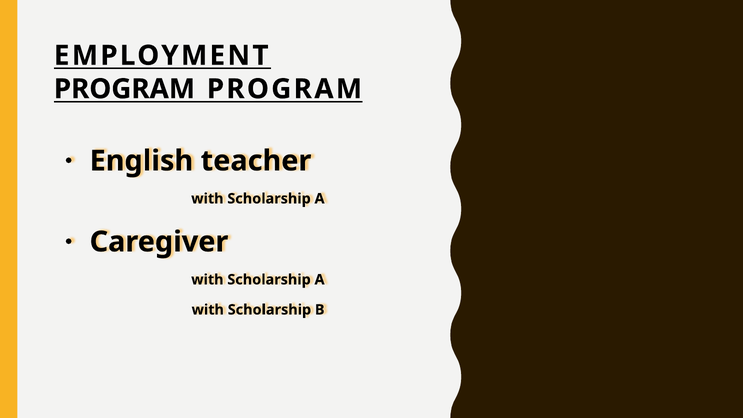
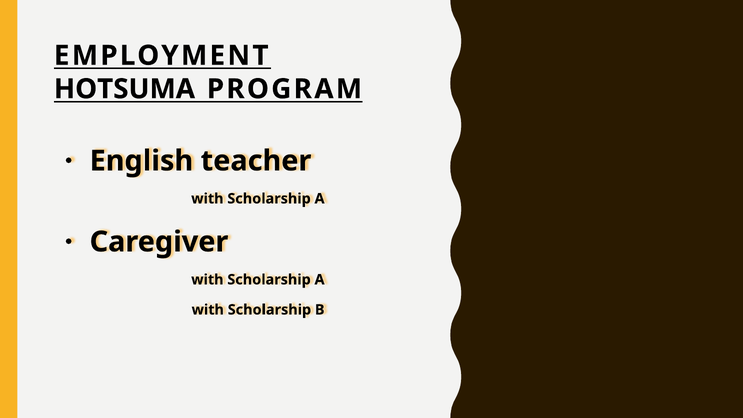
PROGRAM: PROGRAM -> HOTSUMA (124, 89)
